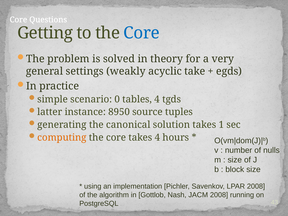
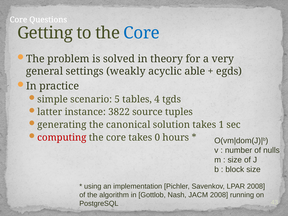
take: take -> able (195, 71)
0: 0 -> 5 (117, 99)
8950: 8950 -> 3822 (119, 112)
computing colour: orange -> red (62, 137)
takes 4: 4 -> 0 (157, 137)
